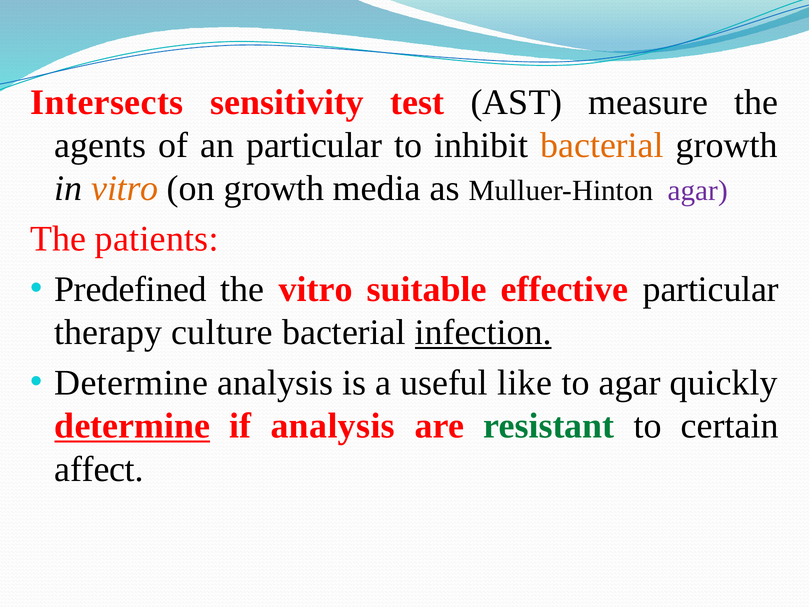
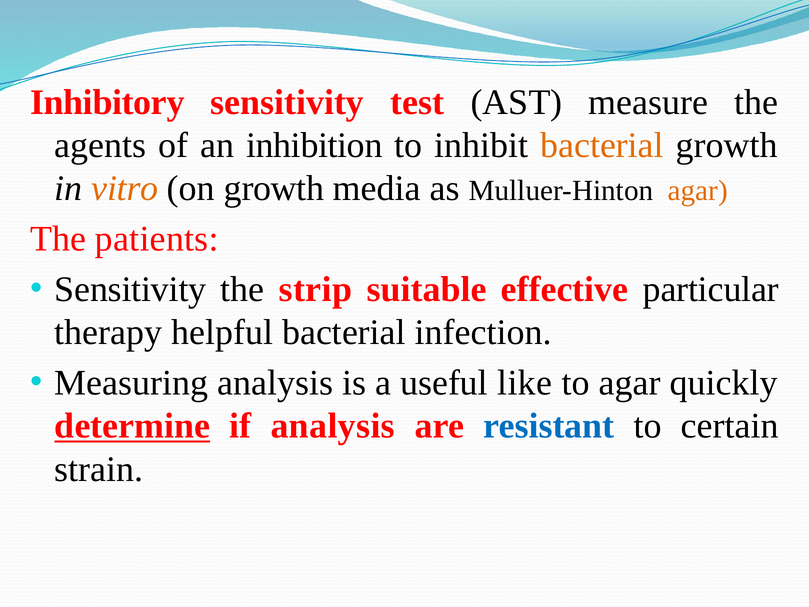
Intersects: Intersects -> Inhibitory (107, 102)
an particular: particular -> inhibition (314, 145)
agar colour: purple -> orange (698, 191)
Predefined: Predefined -> Sensitivity (130, 289)
the vitro: vitro -> strip (315, 289)
culture: culture -> helpful (222, 332)
infection underline: present -> none (483, 332)
Determine: Determine -> Measuring (131, 383)
resistant colour: green -> blue (549, 426)
affect: affect -> strain (99, 469)
